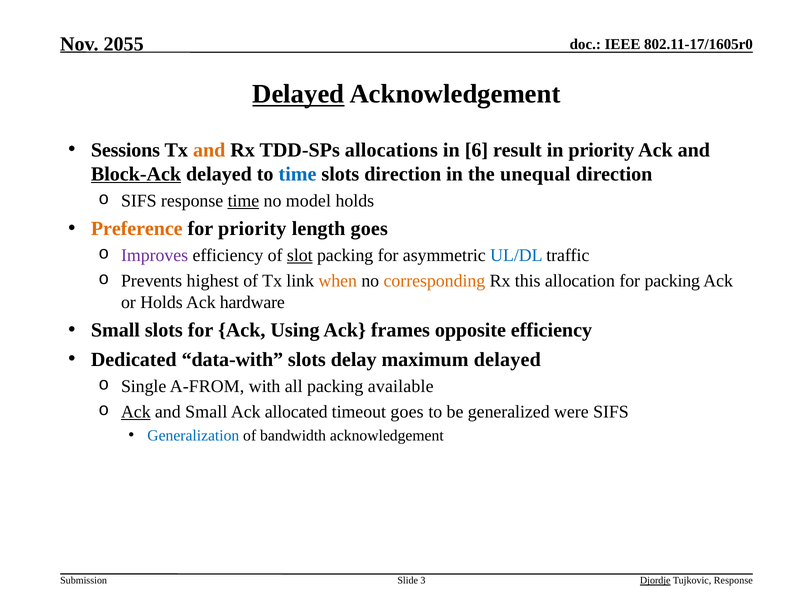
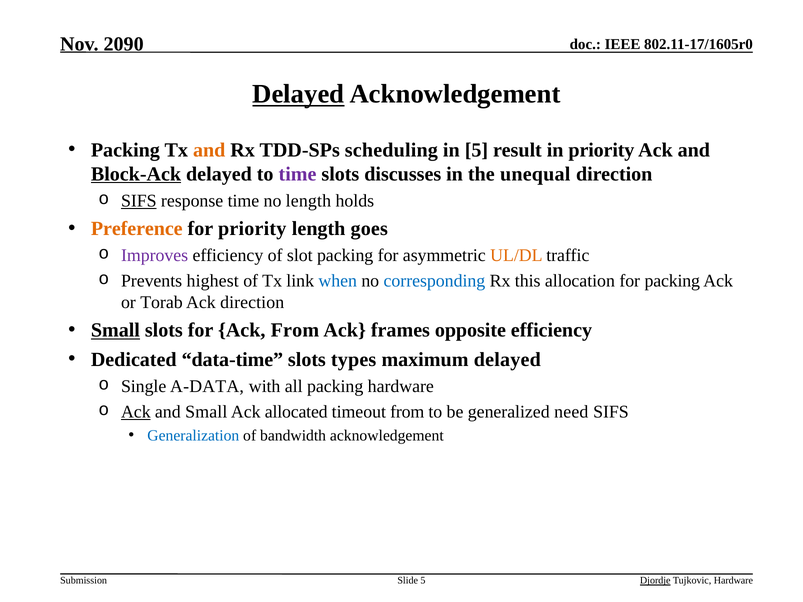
2055: 2055 -> 2090 (124, 44)
Sessions: Sessions -> Packing (125, 150)
allocations: allocations -> scheduling (391, 150)
in 6: 6 -> 5 (476, 150)
time colour: blue -> purple (298, 174)
slots direction: direction -> discusses (403, 174)
SIFS underline: none -> present (139, 201)
time underline: present -> none (243, 201)
no model: model -> length (308, 201)
slot underline: present -> none (300, 256)
UL/DL colour: blue -> orange (516, 256)
when colour: orange -> blue (338, 281)
corresponding colour: orange -> blue (434, 281)
or Holds: Holds -> Torab (161, 303)
Ack hardware: hardware -> direction (252, 303)
Small underline: none -> present (115, 330)
Ack Using: Using -> From (295, 330)
data-with: data-with -> data-time (232, 360)
delay: delay -> types (354, 360)
A-FROM: A-FROM -> A-DATA (207, 386)
packing available: available -> hardware (401, 386)
timeout goes: goes -> from (407, 412)
were: were -> need (571, 412)
Slide 3: 3 -> 5 (423, 581)
Tujkovic Response: Response -> Hardware (733, 581)
